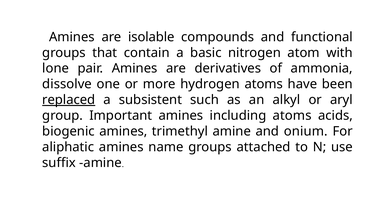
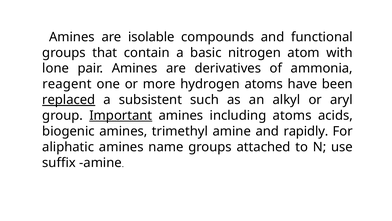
dissolve: dissolve -> reagent (67, 84)
Important underline: none -> present (121, 115)
onium: onium -> rapidly (306, 131)
